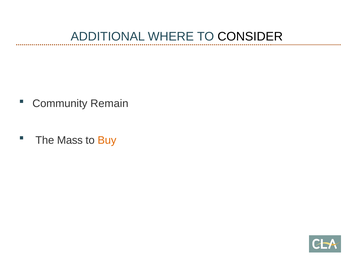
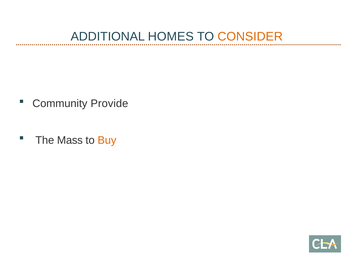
WHERE: WHERE -> HOMES (171, 36)
CONSIDER colour: black -> orange (250, 36)
Remain: Remain -> Provide (109, 104)
